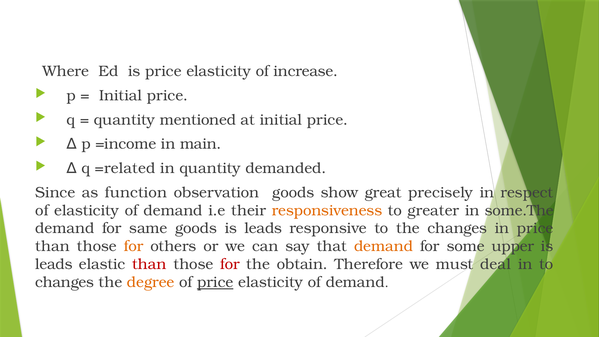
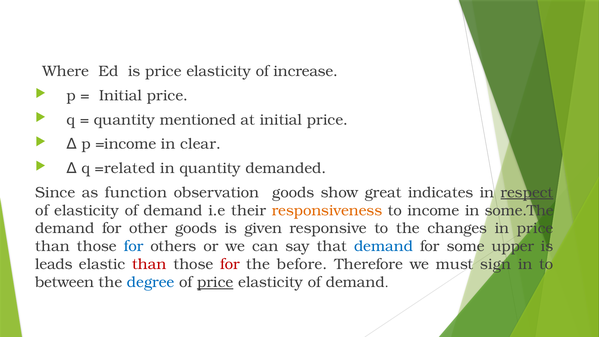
main: main -> clear (201, 144)
precisely: precisely -> indicates (441, 192)
respect underline: none -> present (527, 192)
greater: greater -> income (433, 210)
same: same -> other (148, 228)
goods is leads: leads -> given (263, 228)
for colour: orange -> blue (134, 246)
demand colour: orange -> blue (384, 246)
obtain: obtain -> before (302, 264)
deal: deal -> sign (496, 264)
changes: changes -> between (65, 282)
degree colour: orange -> blue (151, 282)
